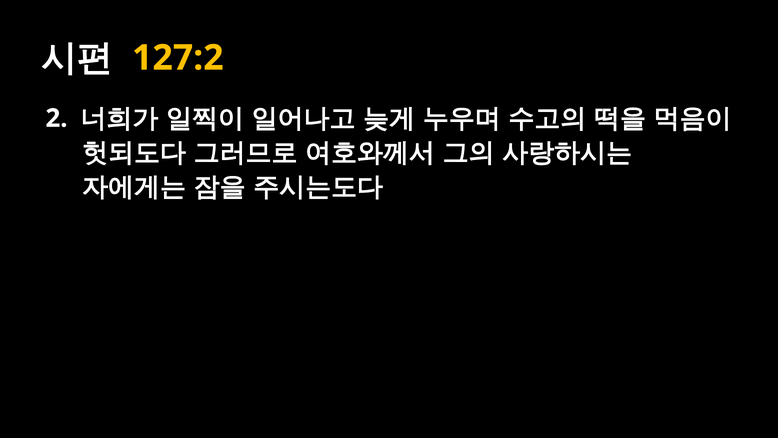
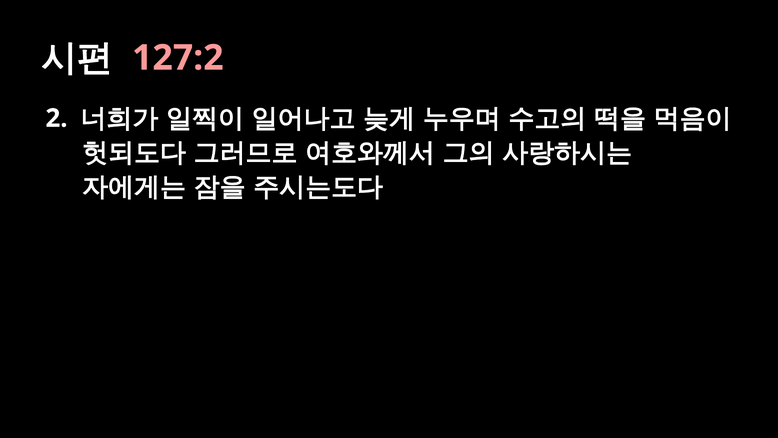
127:2 colour: yellow -> pink (178, 58)
